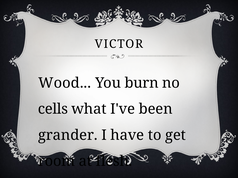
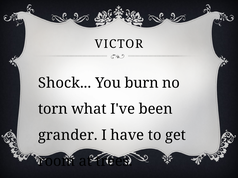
Wood: Wood -> Shock (65, 83)
cells: cells -> torn (53, 109)
flesh: flesh -> trees (114, 162)
